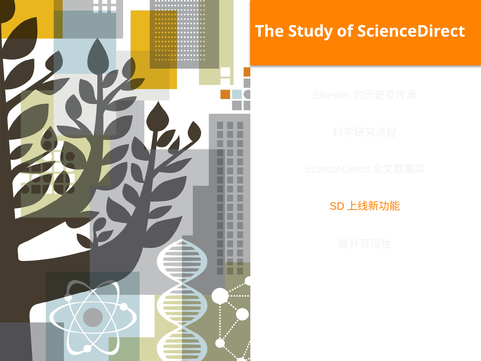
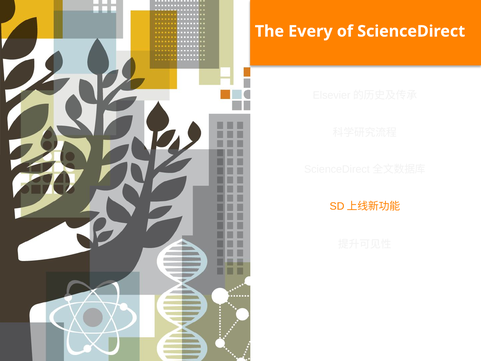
Study: Study -> Every (310, 31)
